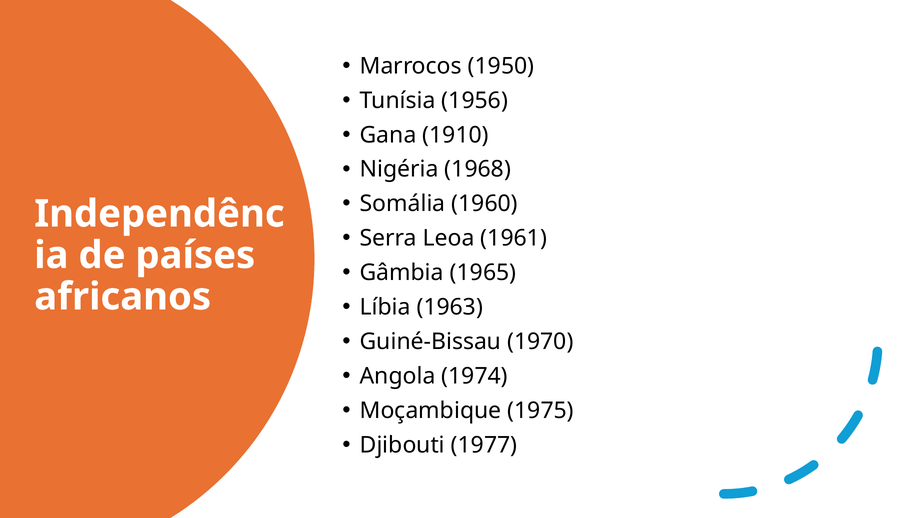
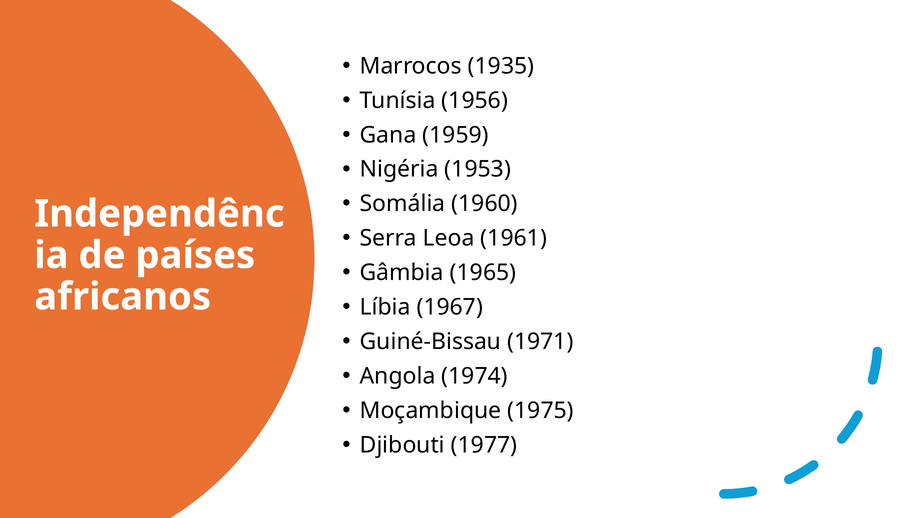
1950: 1950 -> 1935 (501, 66)
1910: 1910 -> 1959 (456, 135)
1968: 1968 -> 1953 (478, 169)
1963: 1963 -> 1967 (450, 307)
1970: 1970 -> 1971 (540, 341)
